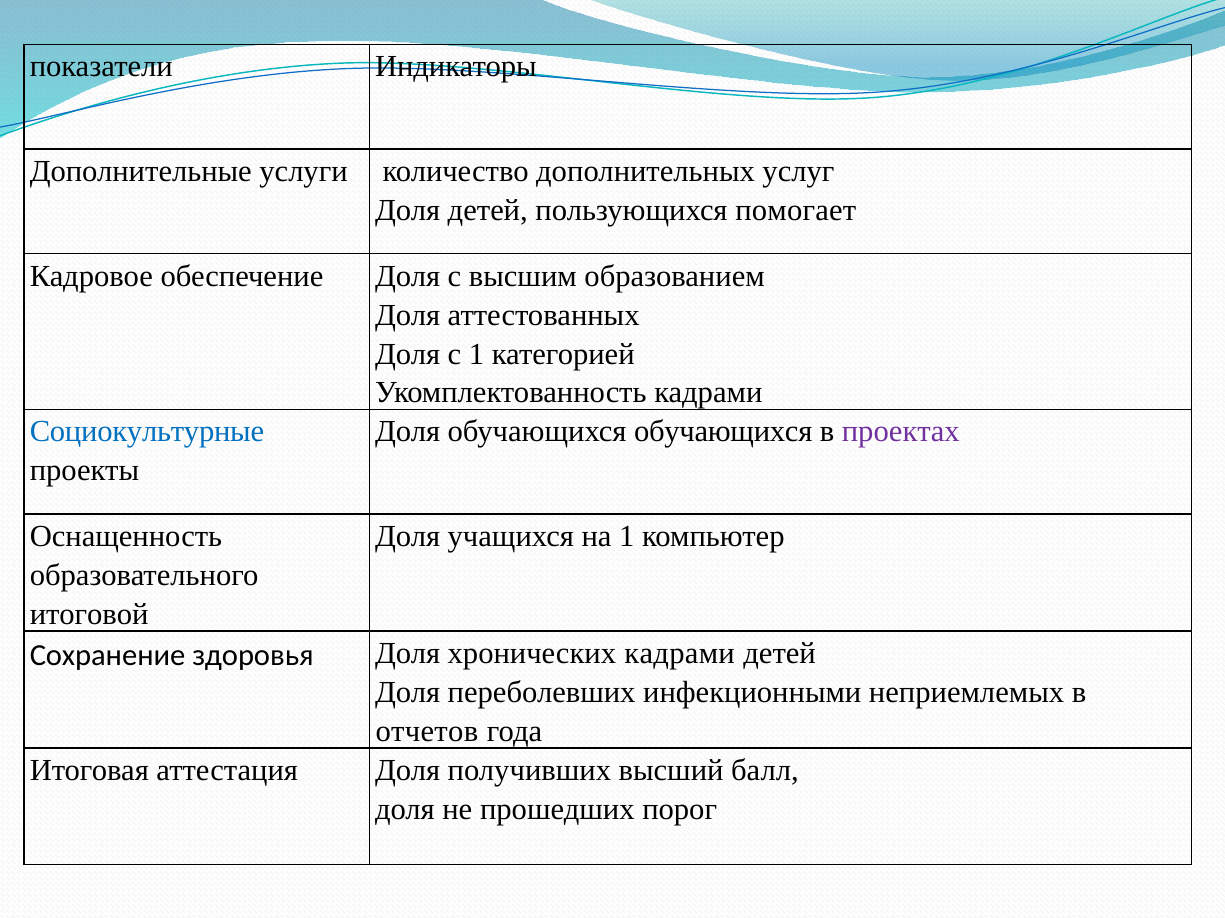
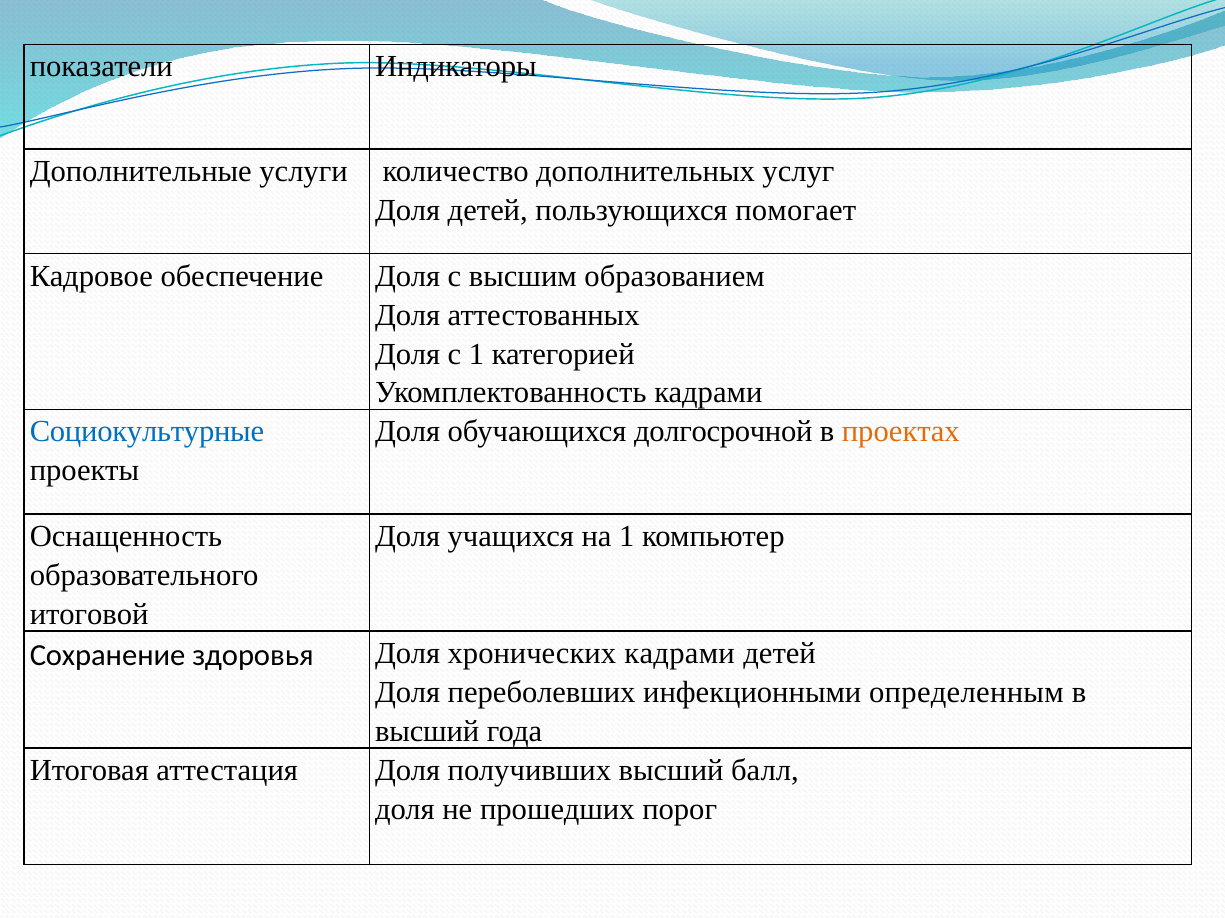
обучающихся обучающихся: обучающихся -> долгосрочной (723, 432)
проектах colour: purple -> orange (901, 432)
неприемлемых: неприемлемых -> определенным (966, 693)
отчетов: отчетов -> высший (427, 732)
